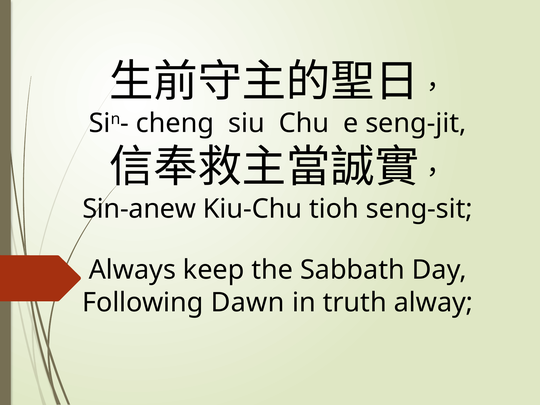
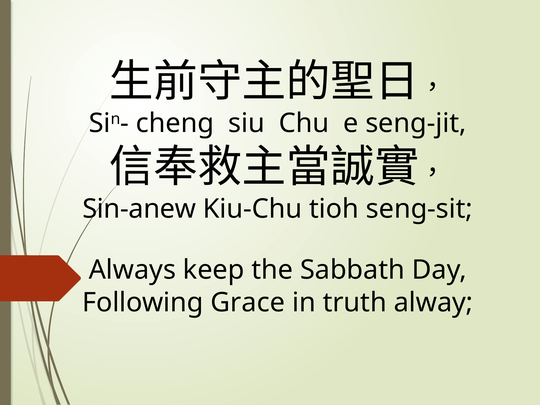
Dawn: Dawn -> Grace (248, 302)
